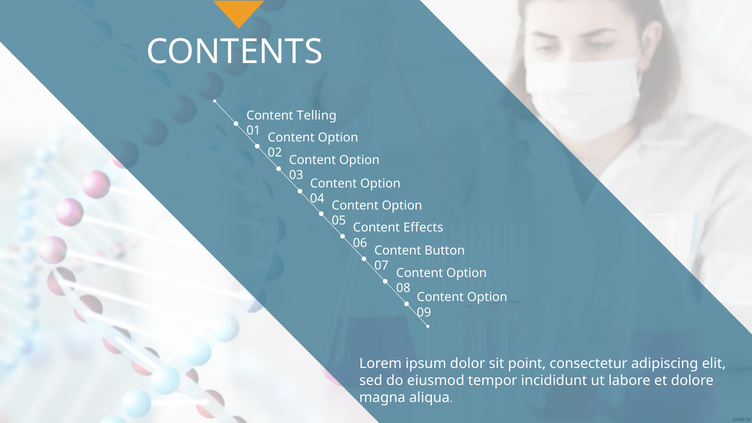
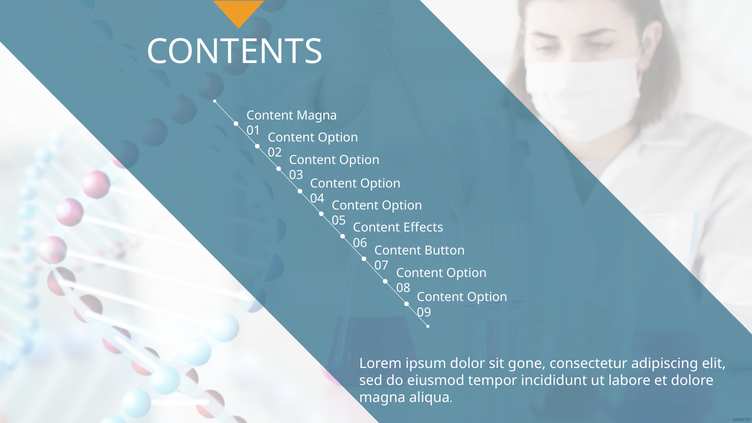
Content Telling: Telling -> Magna (317, 115)
point: point -> gone (527, 364)
